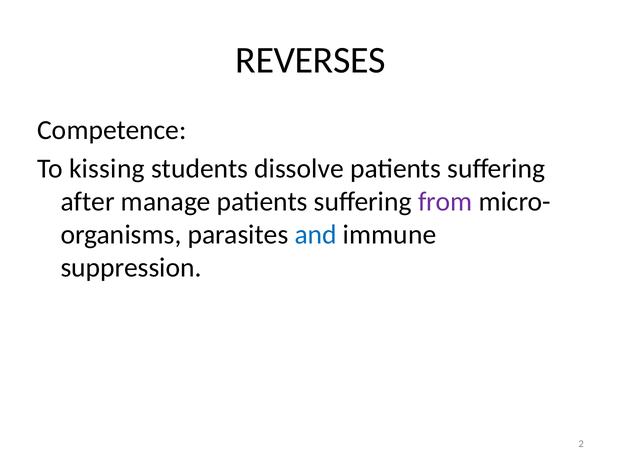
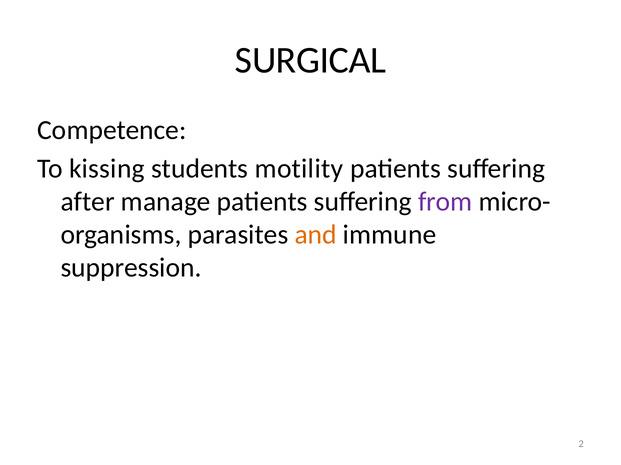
REVERSES: REVERSES -> SURGICAL (311, 60)
dissolve: dissolve -> motility (299, 169)
and colour: blue -> orange (316, 235)
